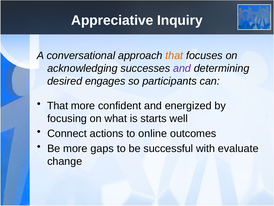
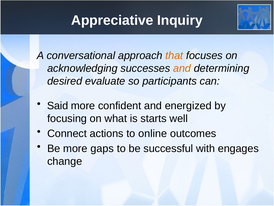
and colour: purple -> orange (182, 68)
engages: engages -> evaluate (105, 81)
That: That -> Said (58, 106)
evaluate: evaluate -> engages (238, 148)
